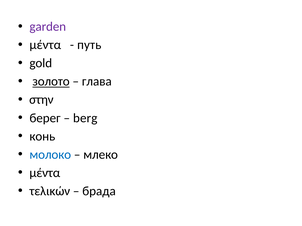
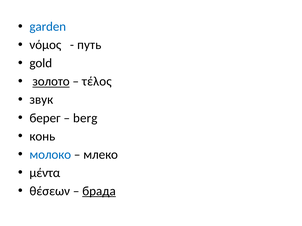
garden colour: purple -> blue (48, 27)
μέντα: μέντα -> νόμος (45, 45)
глава: глава -> τέλος (97, 82)
στην: στην -> звук (41, 100)
τελικών: τελικών -> θέσεων (50, 191)
брада underline: none -> present (99, 191)
